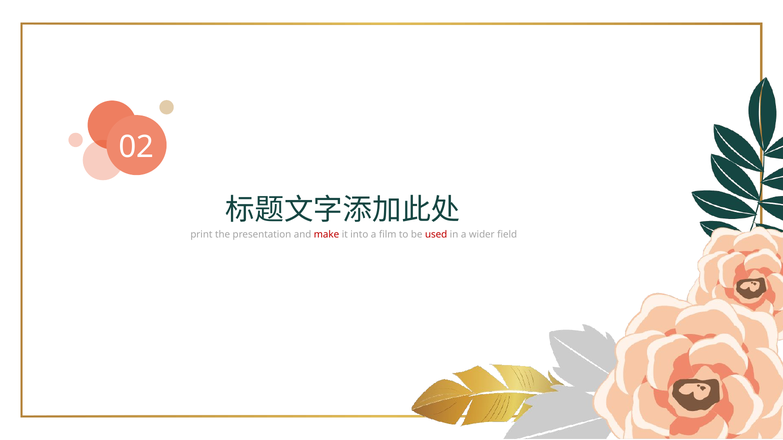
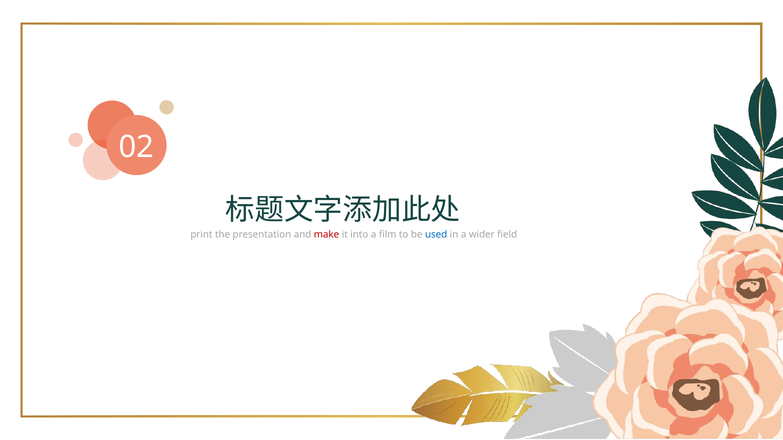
used colour: red -> blue (436, 235)
